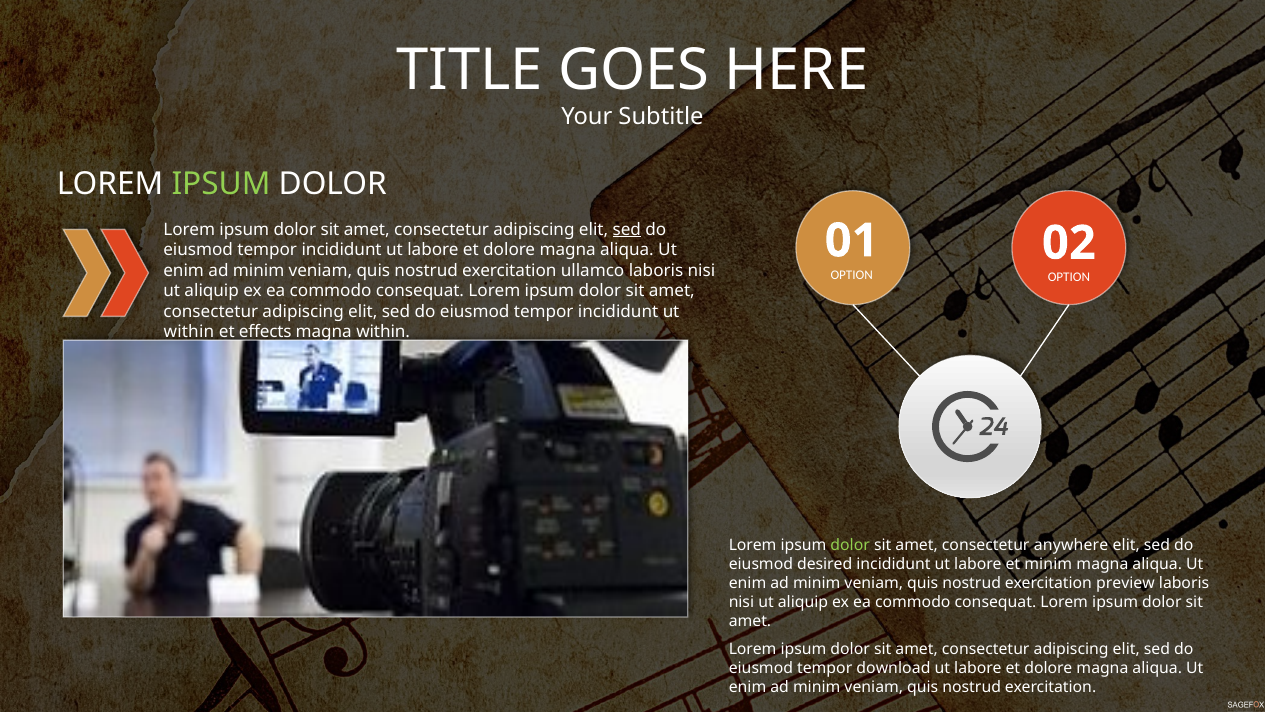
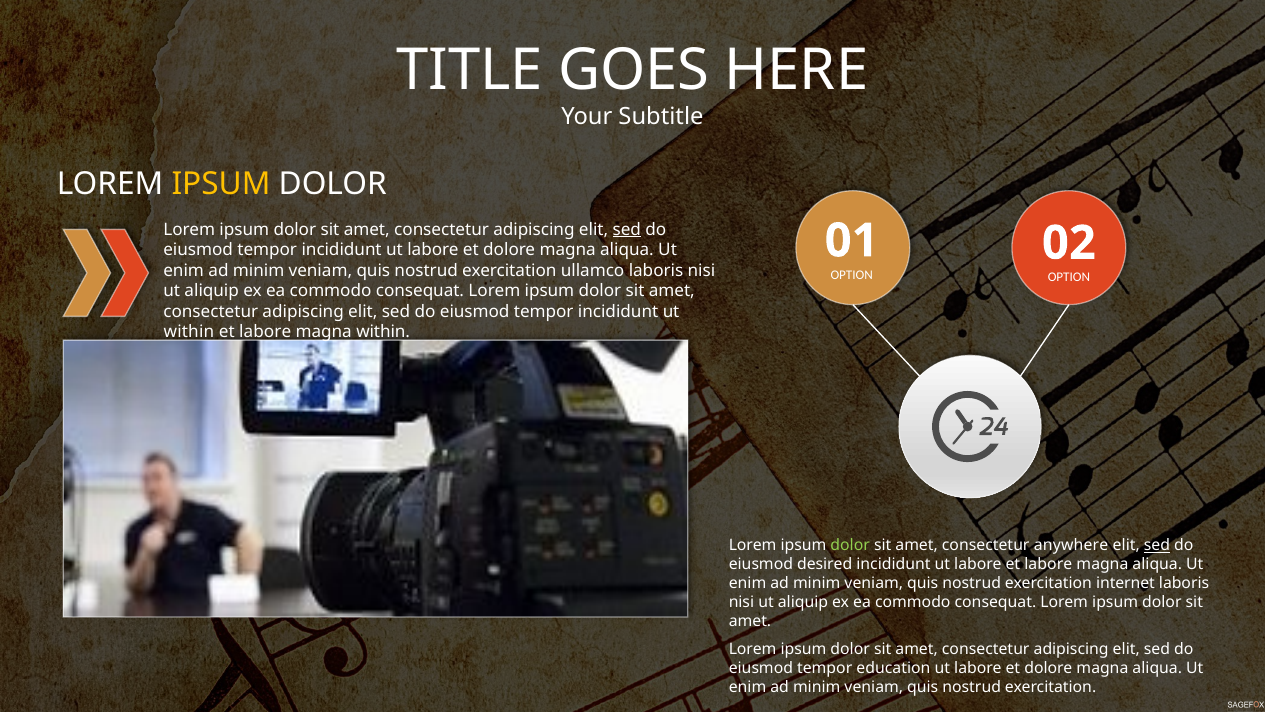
IPSUM colour: light green -> yellow (221, 183)
effects: effects -> labore (265, 332)
sed underline: none -> present (1157, 545)
labore et minim: minim -> labore (1048, 564)
preview: preview -> internet (1125, 583)
download: download -> education (893, 668)
